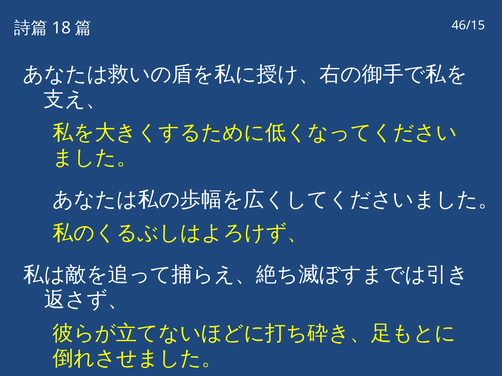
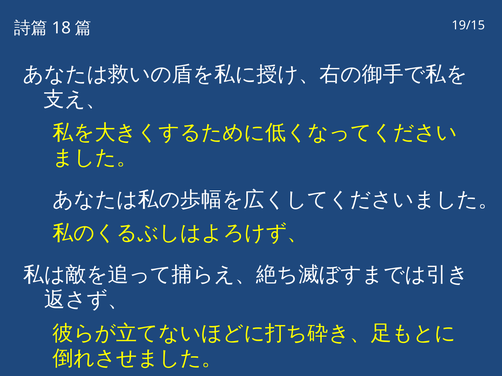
46/15: 46/15 -> 19/15 (468, 25)
